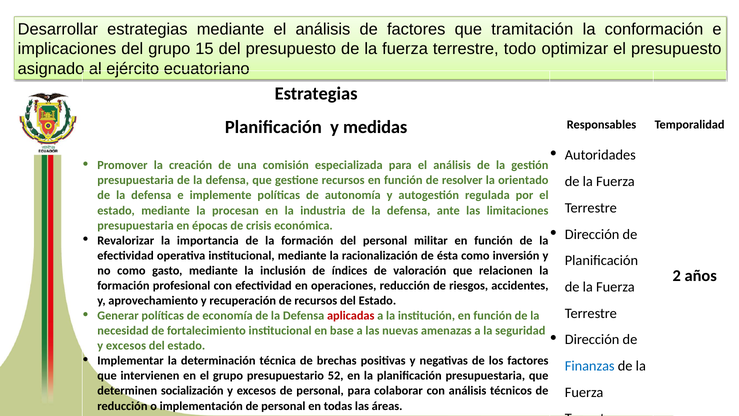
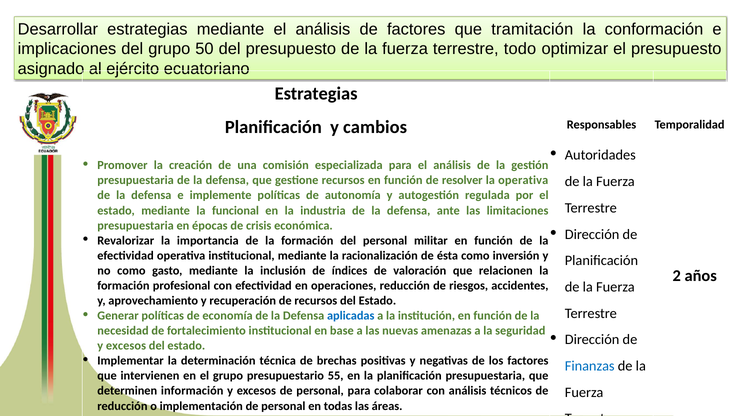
15: 15 -> 50 (204, 49)
medidas: medidas -> cambios (375, 127)
la orientado: orientado -> operativa (523, 180)
procesan: procesan -> funcional (235, 210)
aplicadas colour: red -> blue (351, 316)
52: 52 -> 55 (336, 376)
socialización: socialización -> información (192, 391)
